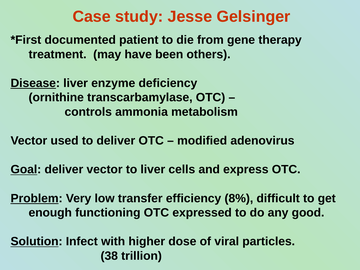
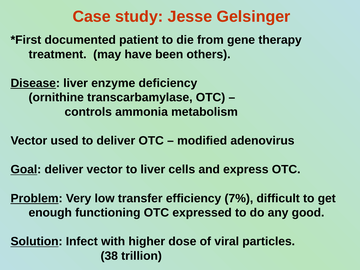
8%: 8% -> 7% (239, 198)
